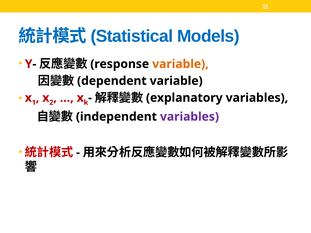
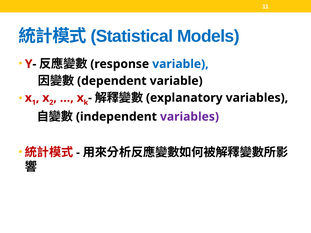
variable colour: orange -> blue (180, 64)
